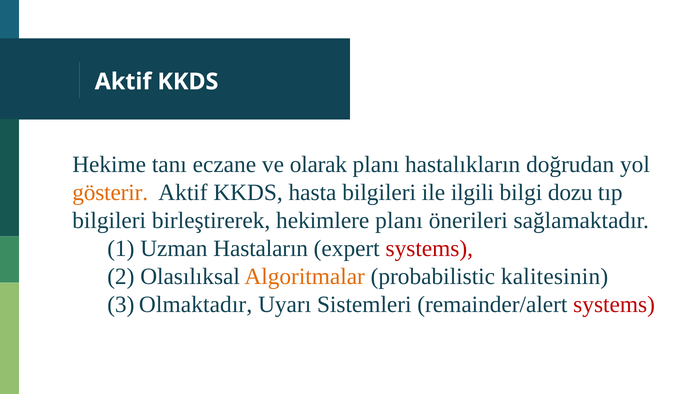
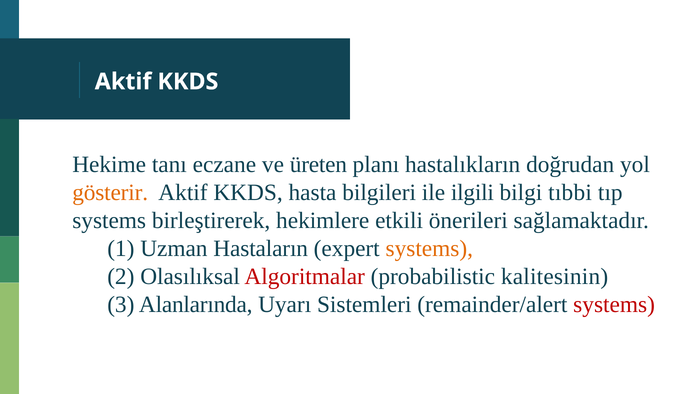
olarak: olarak -> üreten (318, 164)
dozu: dozu -> tıbbi (570, 192)
bilgileri: bilgileri -> systems (109, 220)
hekimlere planı: planı -> etkili (399, 220)
systems colour: red -> orange (429, 248)
Algoritmalar colour: orange -> red (305, 276)
Olmaktadır: Olmaktadır -> Alanlarında (196, 304)
